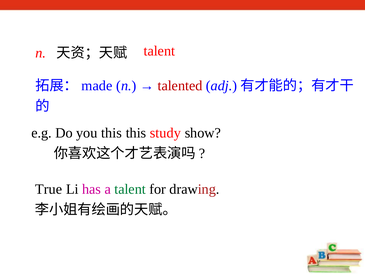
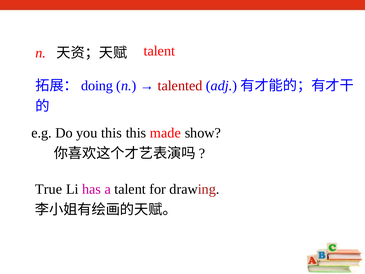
made: made -> doing (97, 86)
study: study -> made (165, 133)
talent colour: green -> black (130, 189)
